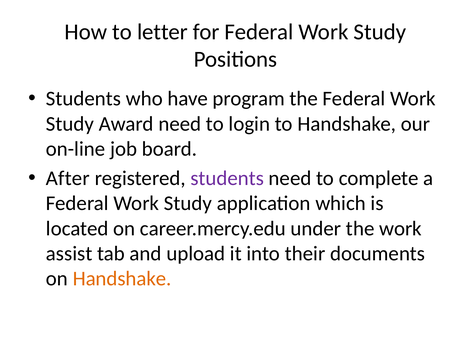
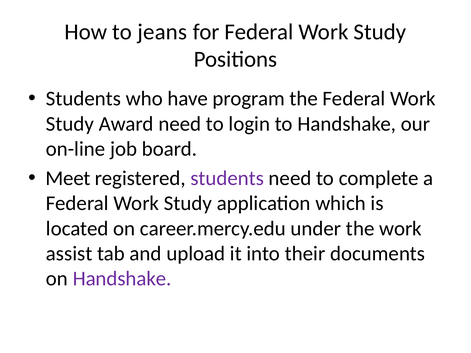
letter: letter -> jeans (162, 32)
After: After -> Meet (68, 178)
Handshake colour: orange -> purple (122, 279)
